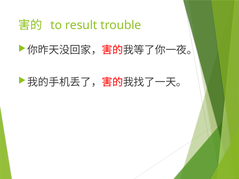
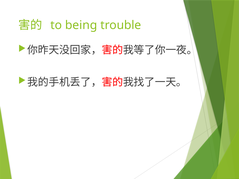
result: result -> being (81, 25)
